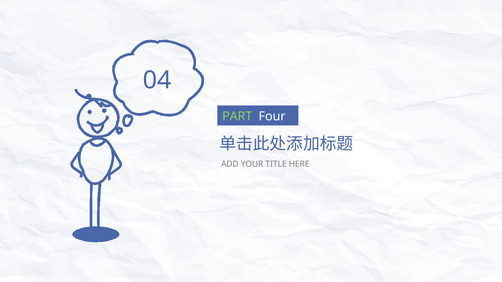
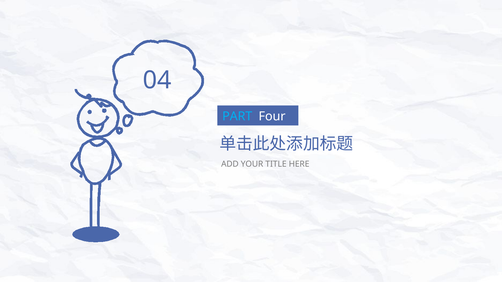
PART colour: light green -> light blue (237, 117)
